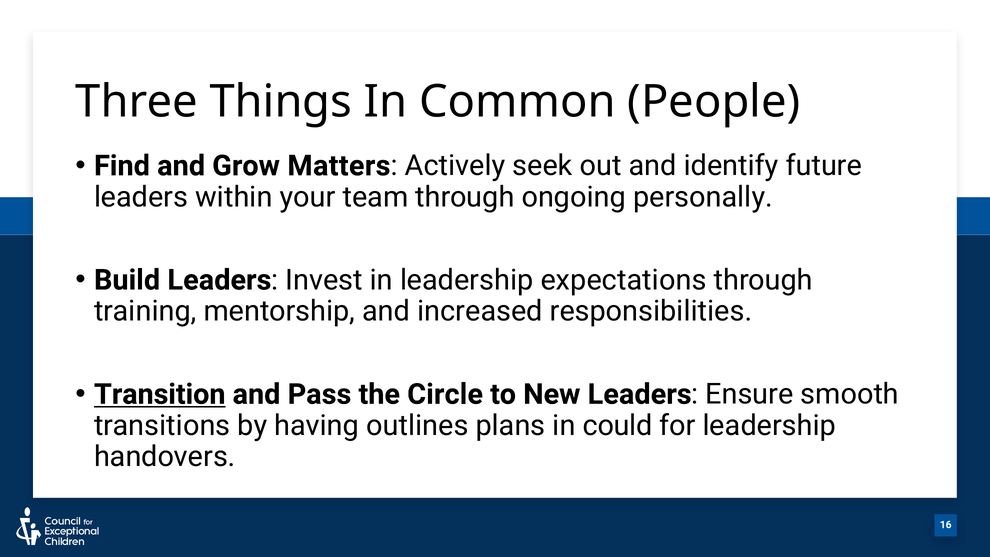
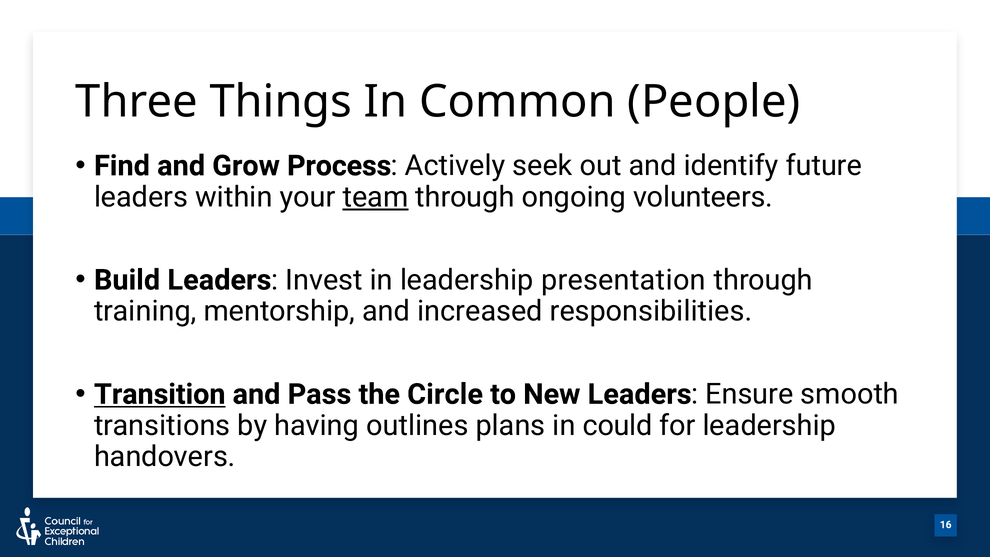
Matters: Matters -> Process (339, 166)
team underline: none -> present (375, 197)
personally: personally -> volunteers (703, 197)
expectations: expectations -> presentation (623, 280)
